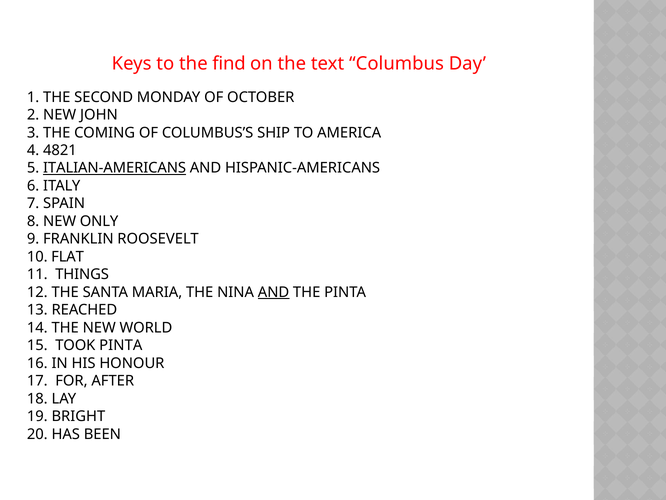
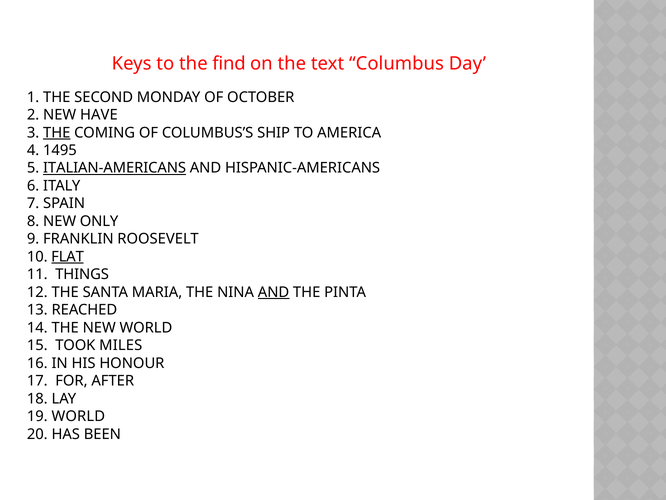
JOHN: JOHN -> HAVE (99, 115)
THE underline: none -> present (57, 132)
4821: 4821 -> 1495 (60, 150)
FLAT underline: none -> present (68, 257)
TOOK PINTA: PINTA -> MILES (121, 345)
19 BRIGHT: BRIGHT -> WORLD (78, 416)
